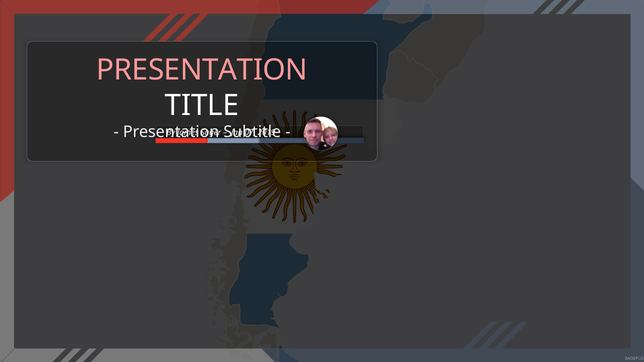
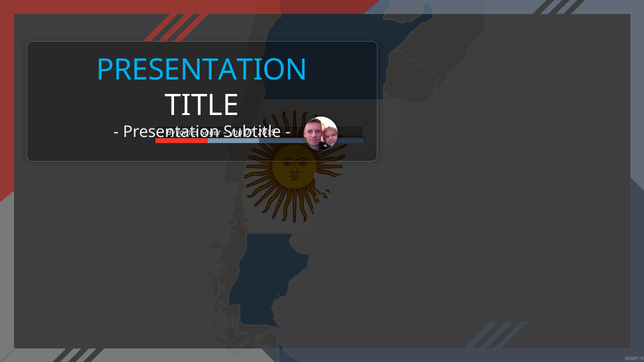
PRESENTATION colour: pink -> light blue (202, 70)
